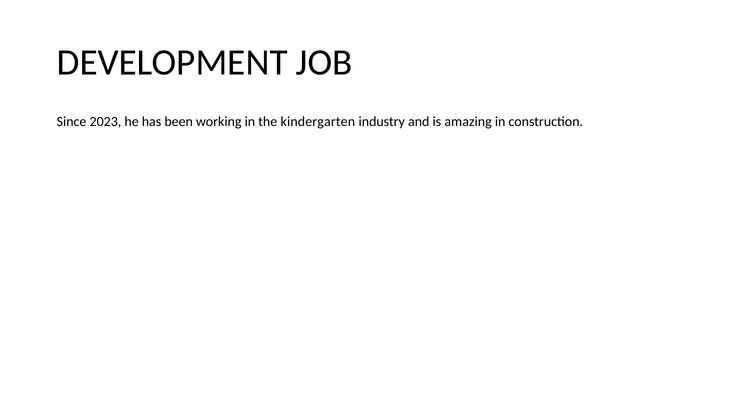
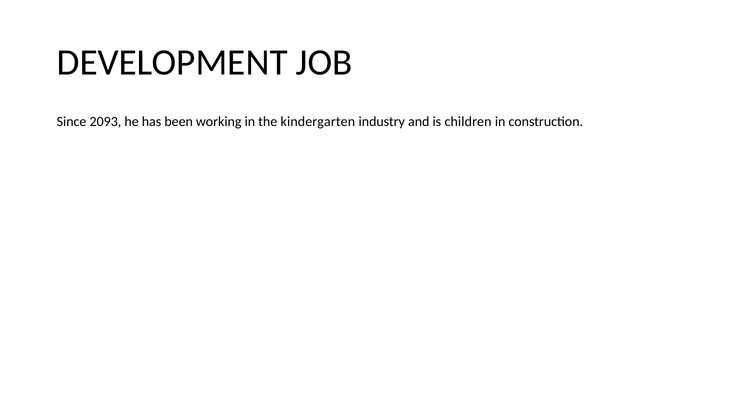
2023: 2023 -> 2093 (105, 122)
amazing: amazing -> children (468, 122)
